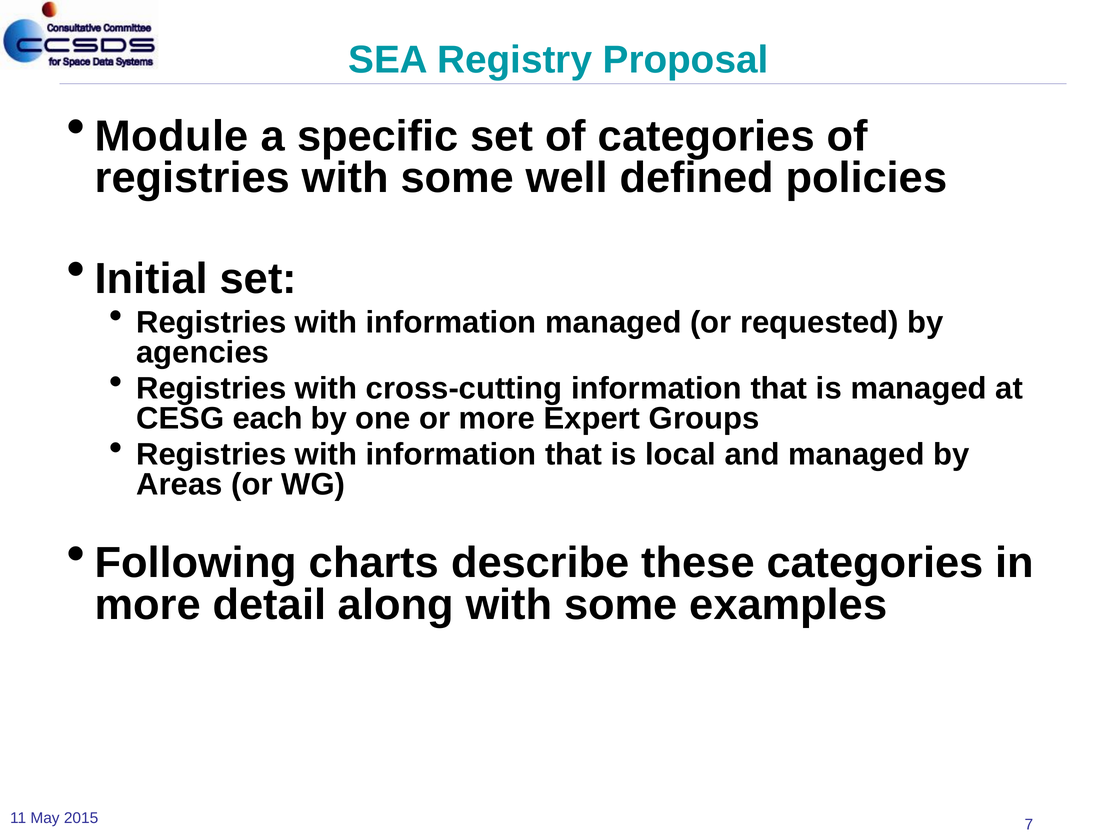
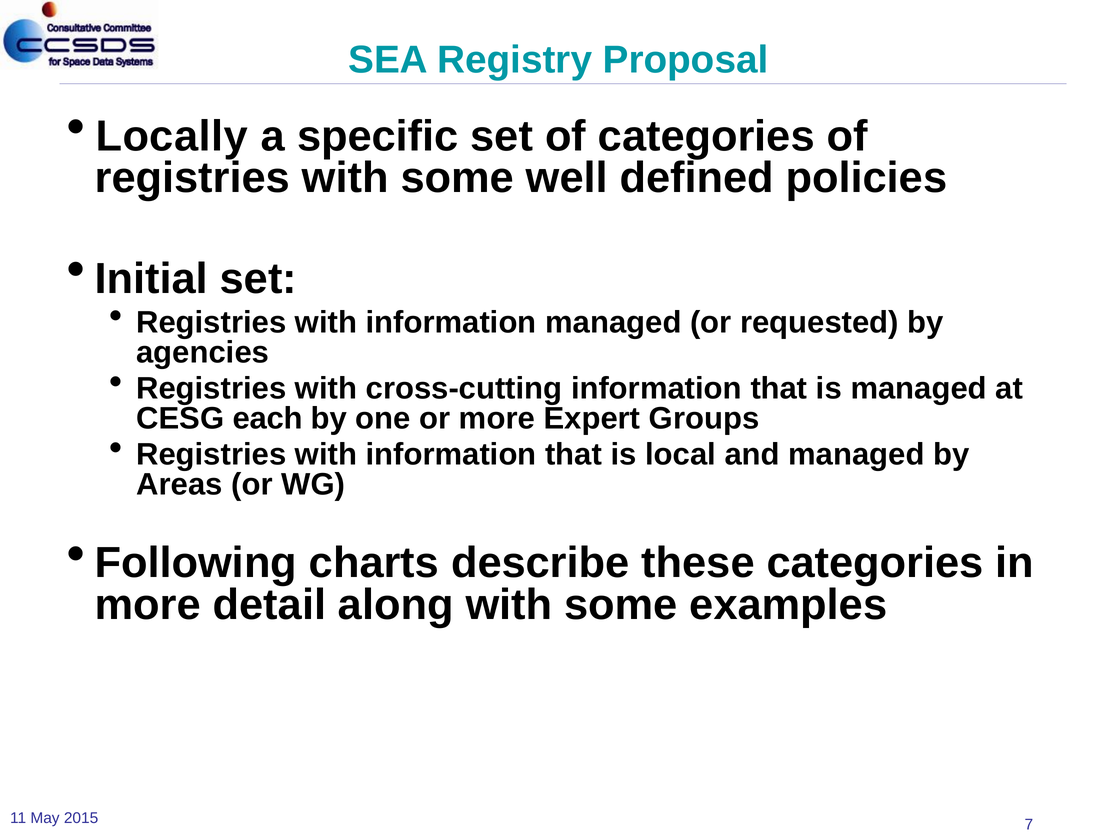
Module: Module -> Locally (172, 136)
